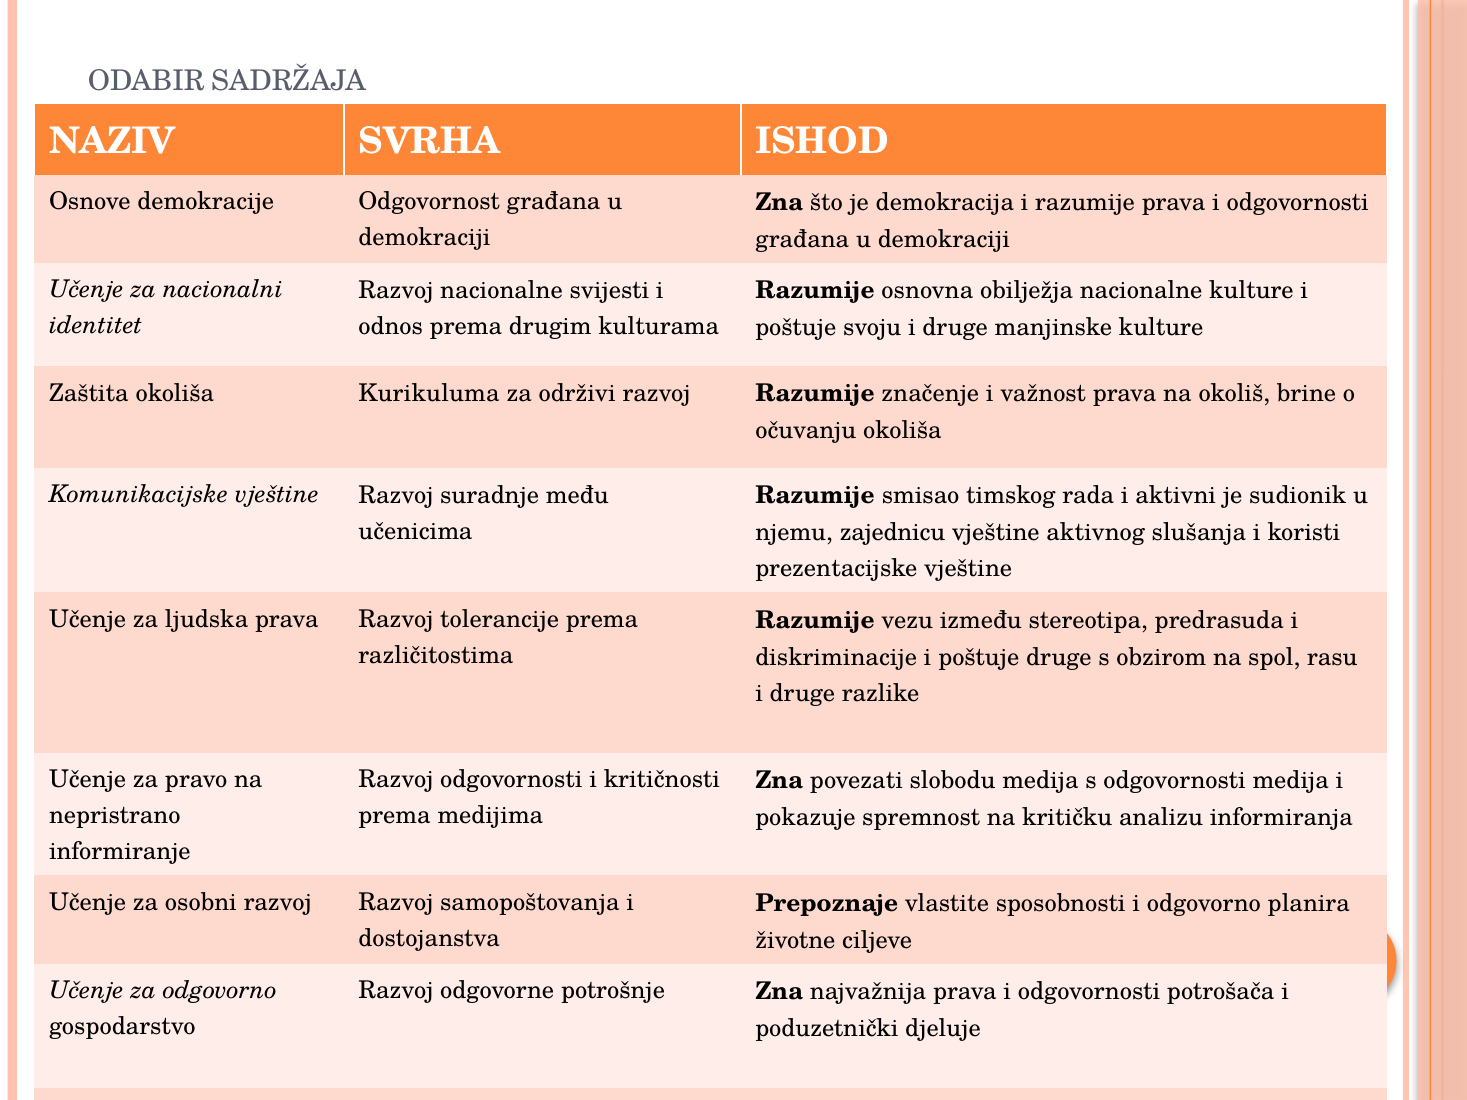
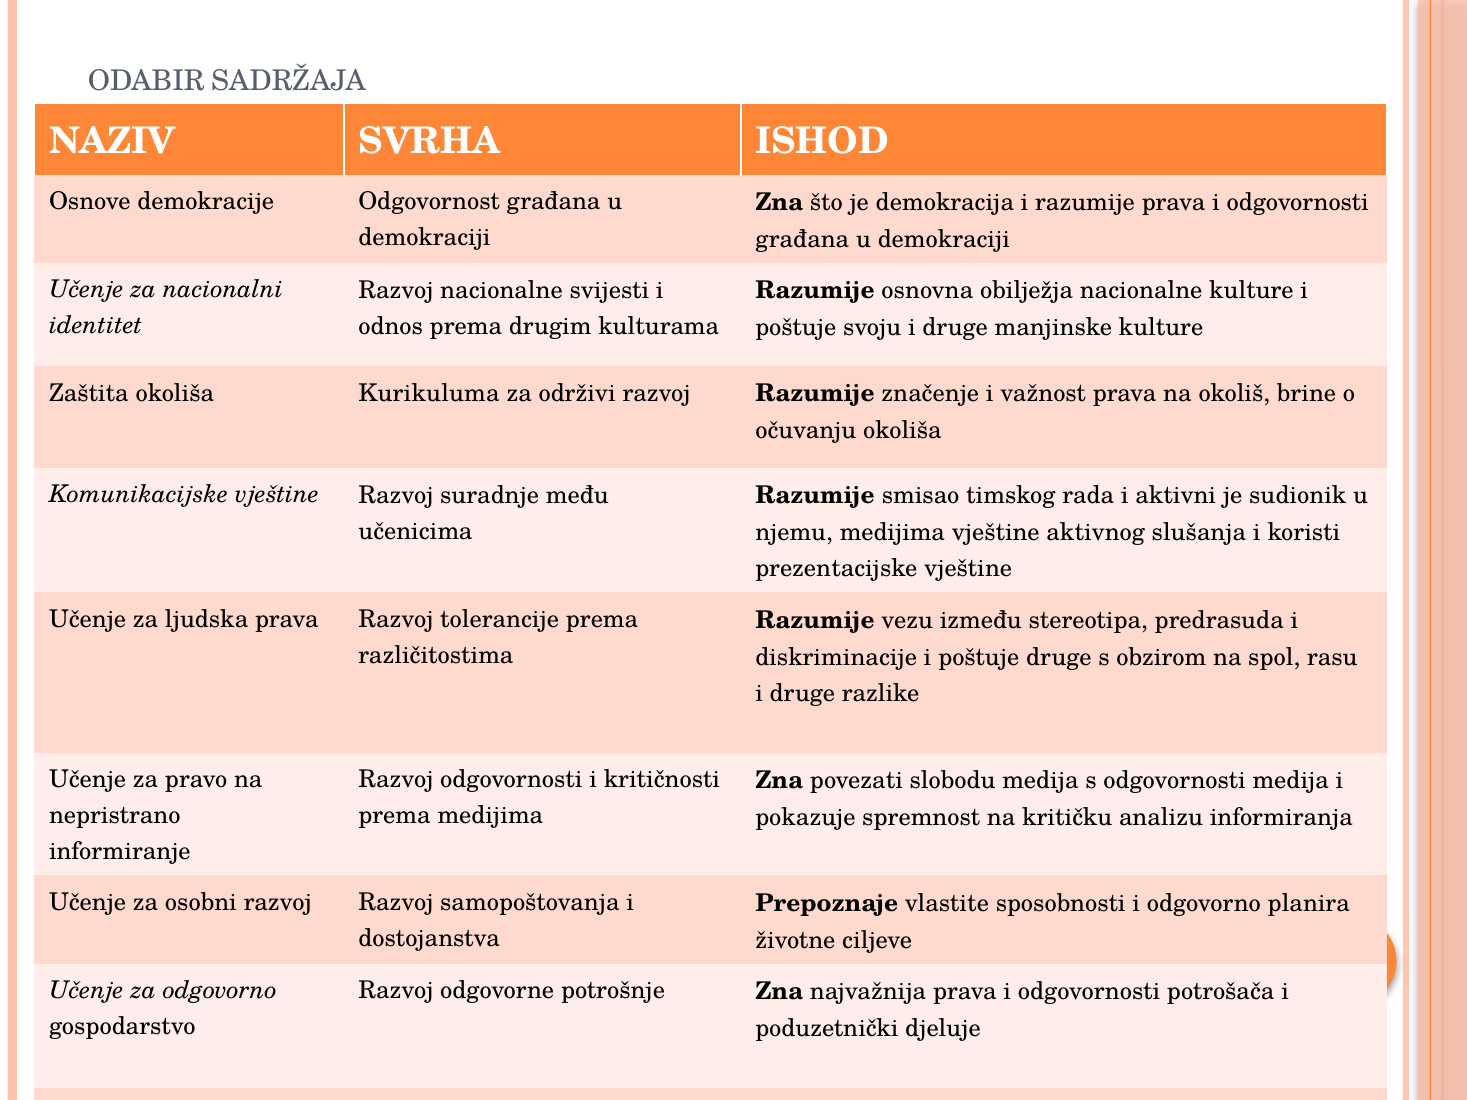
njemu zajednicu: zajednicu -> medijima (892, 533)
